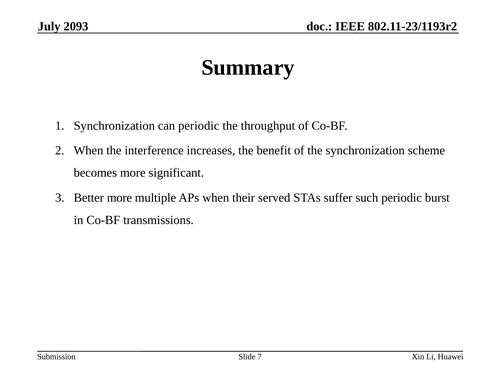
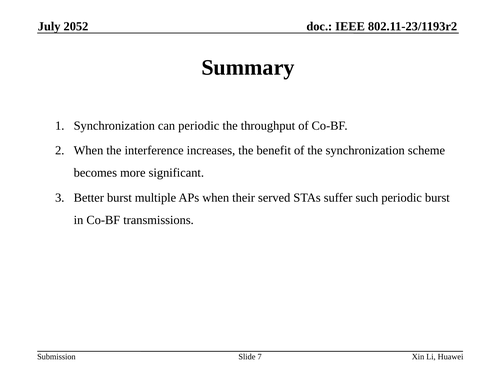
2093: 2093 -> 2052 (76, 26)
Better more: more -> burst (119, 198)
